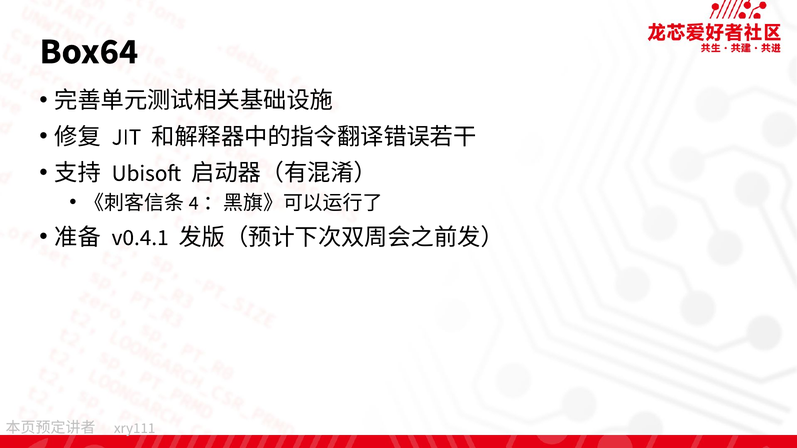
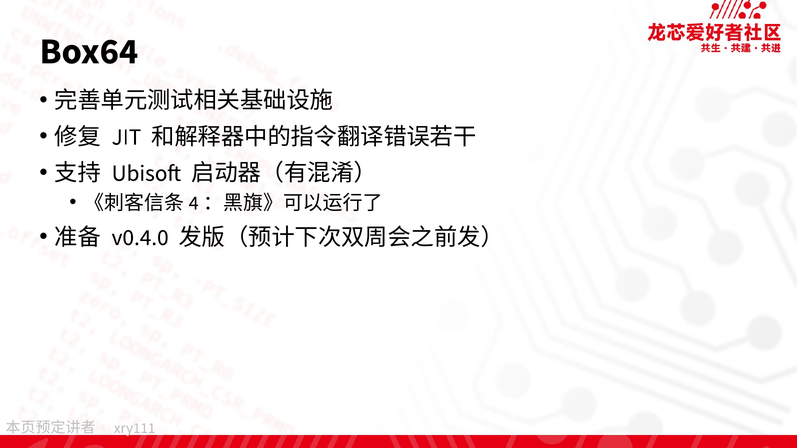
v0.4.1: v0.4.1 -> v0.4.0 (140, 238)
